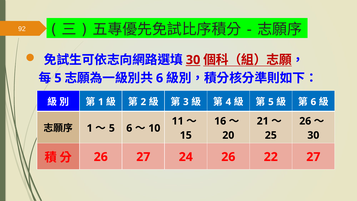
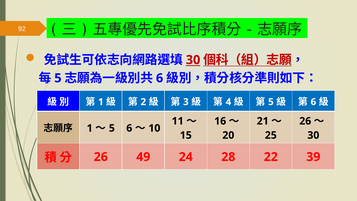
26 27: 27 -> 49 (143, 157)
24 26: 26 -> 28 (228, 157)
22 27: 27 -> 39 (313, 157)
